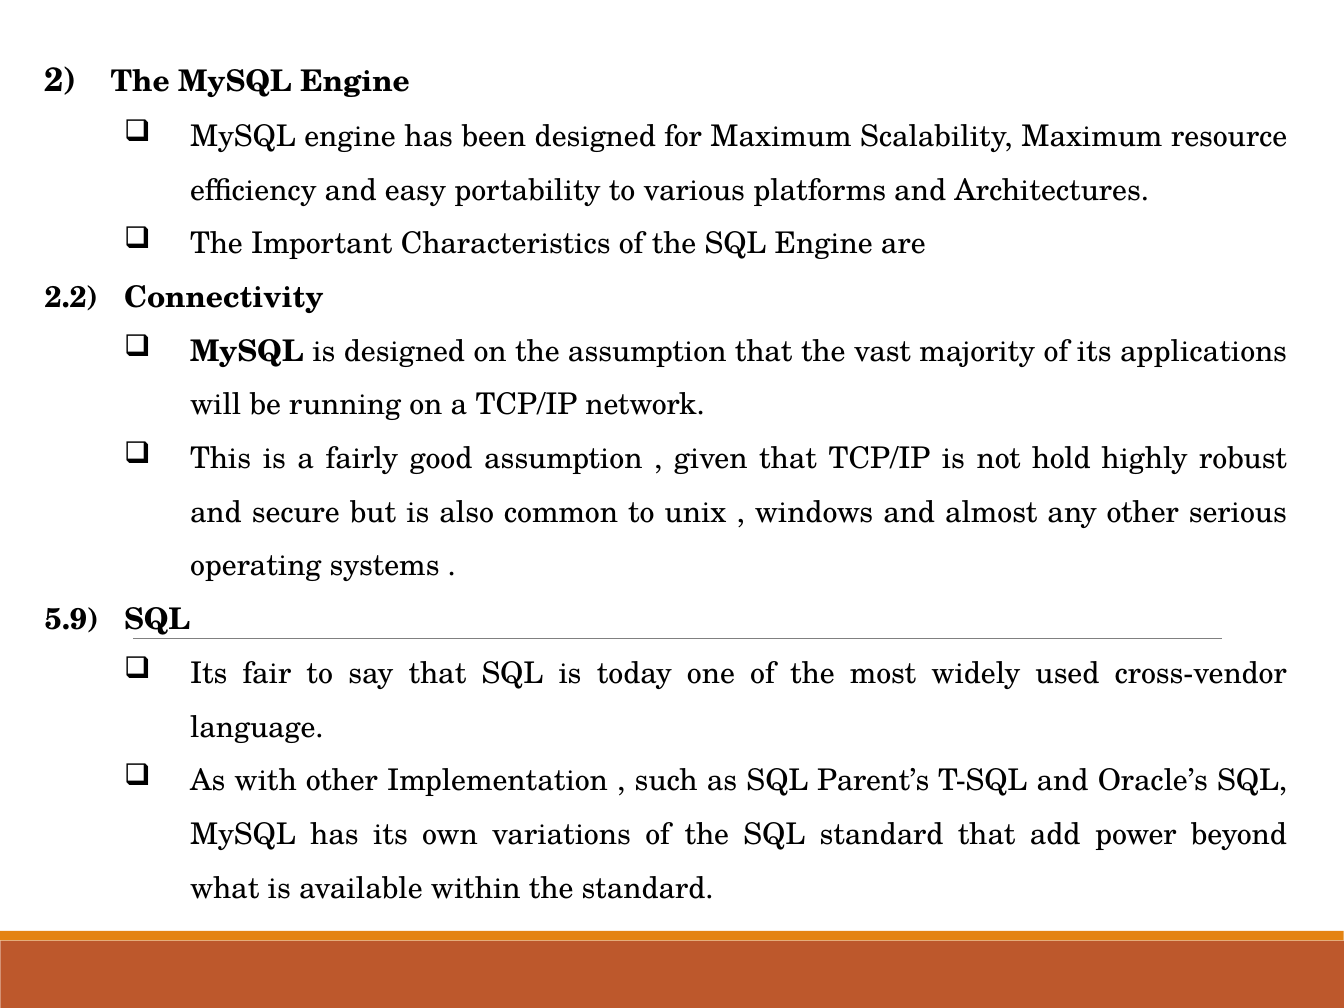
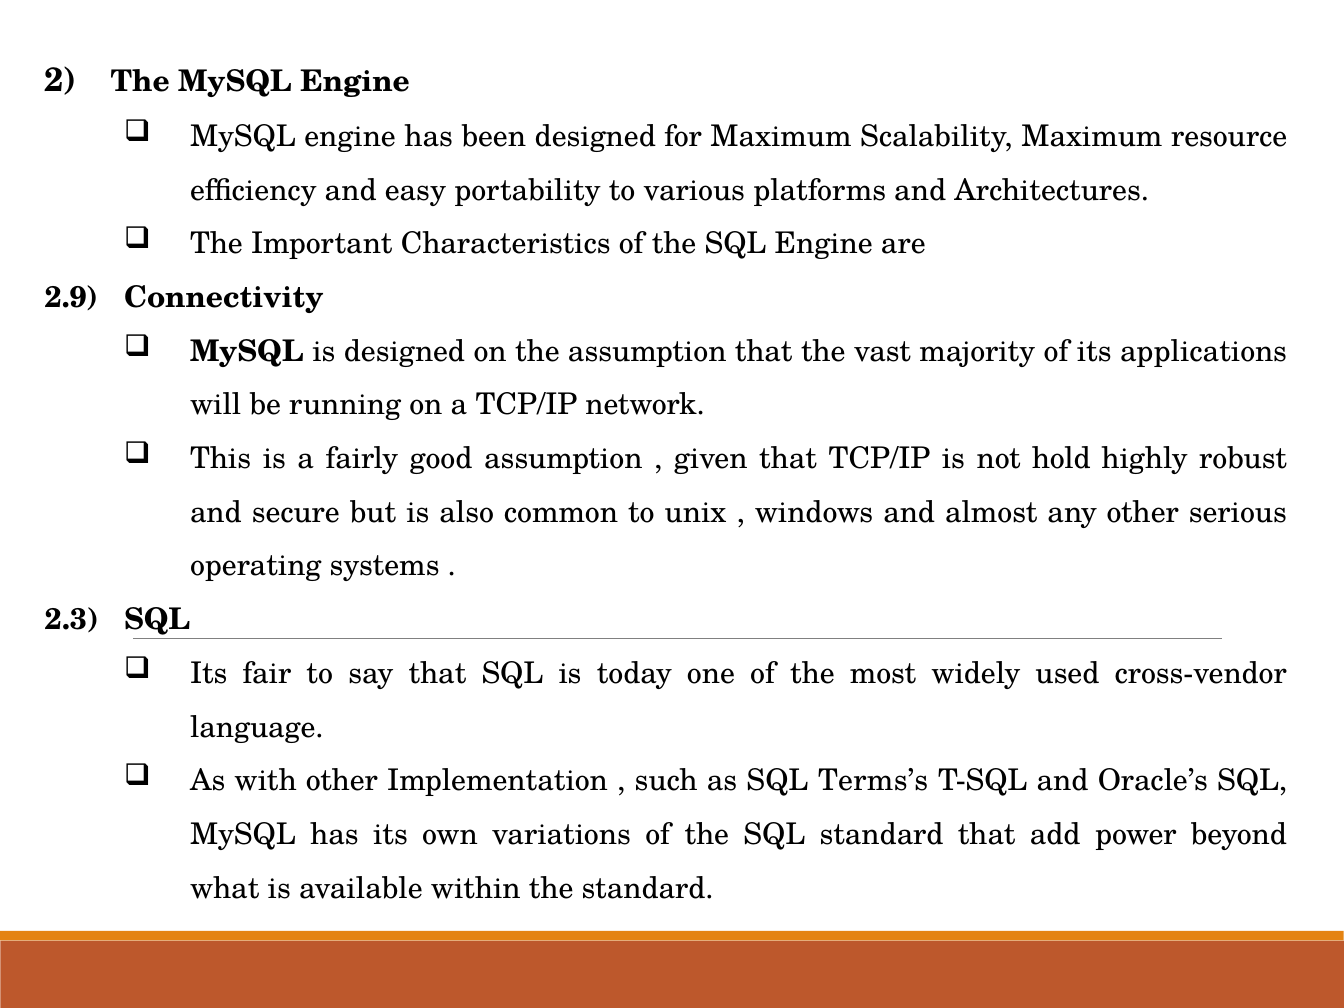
2.2: 2.2 -> 2.9 (71, 298)
5.9: 5.9 -> 2.3 (72, 620)
Parent’s: Parent’s -> Terms’s (873, 781)
